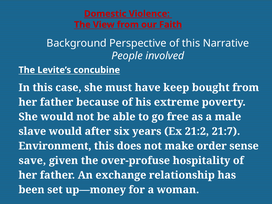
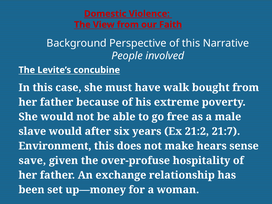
keep: keep -> walk (176, 88)
order: order -> hears (212, 146)
